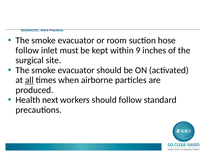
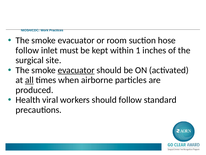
9: 9 -> 1 (138, 50)
evacuator underline: none -> present (76, 70)
next: next -> viral (50, 100)
